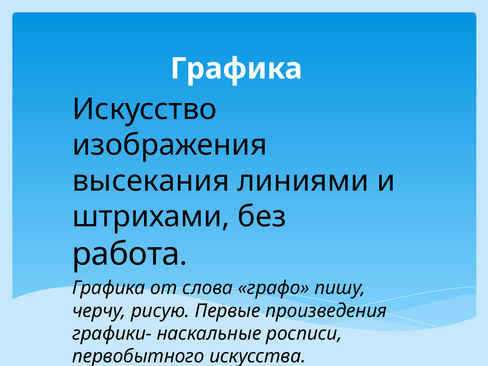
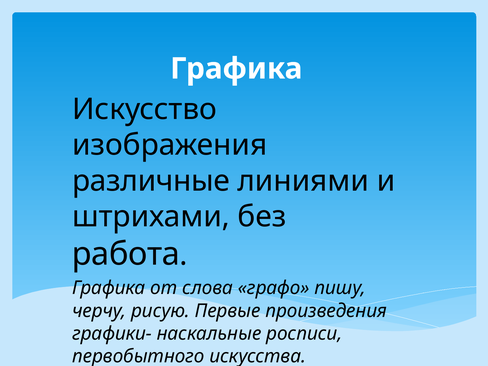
высекания: высекания -> различные (151, 181)
